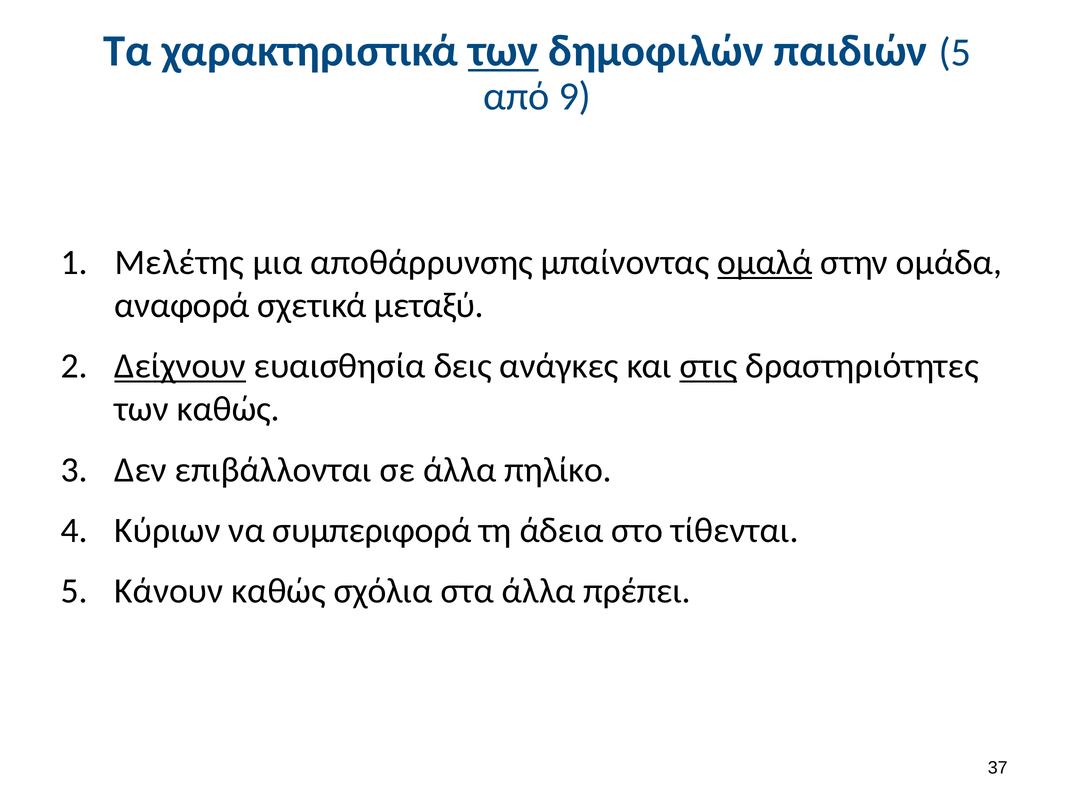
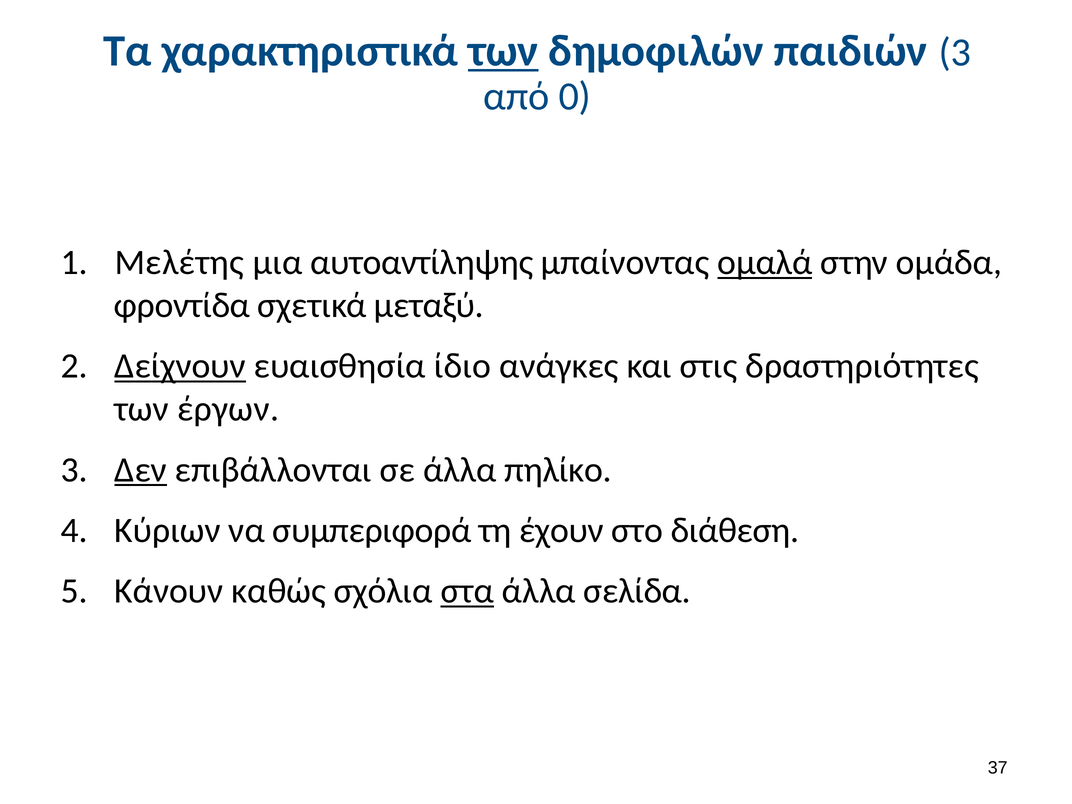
παιδιών 5: 5 -> 3 (955, 52)
9: 9 -> 0 (575, 96)
αποθάρρυνσης: αποθάρρυνσης -> αυτοαντίληψης (422, 262)
αναφορά: αναφορά -> φροντίδα (182, 305)
δεις: δεις -> ίδιο (462, 366)
στις underline: present -> none (708, 366)
των καθώς: καθώς -> έργων (228, 409)
Δεν underline: none -> present (141, 470)
άδεια: άδεια -> έχουν (561, 530)
τίθενται: τίθενται -> διάθεση (735, 530)
στα underline: none -> present (467, 591)
πρέπει: πρέπει -> σελίδα (637, 591)
